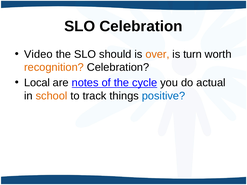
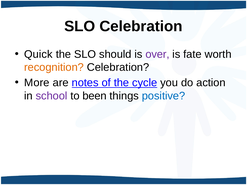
Video: Video -> Quick (38, 54)
over colour: orange -> purple (157, 54)
turn: turn -> fate (192, 54)
Local: Local -> More (37, 83)
actual: actual -> action (211, 83)
school colour: orange -> purple (52, 96)
track: track -> been (95, 96)
